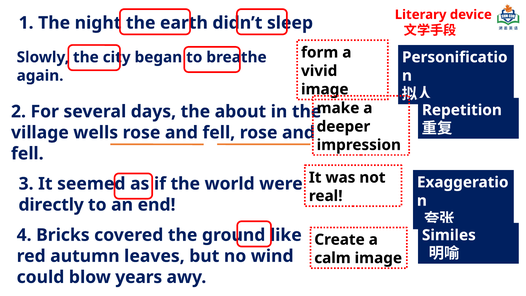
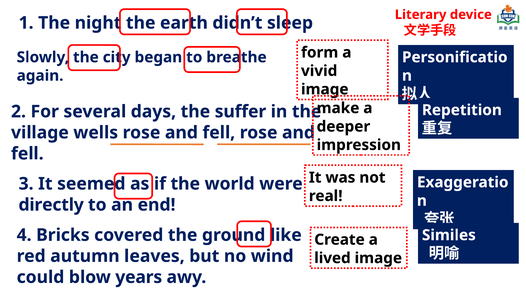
about: about -> suffer (240, 112)
calm: calm -> lived (332, 258)
